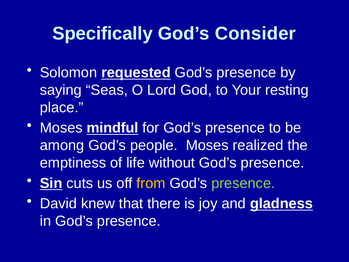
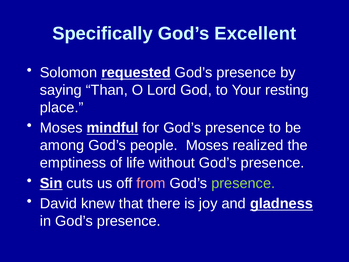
Consider: Consider -> Excellent (255, 34)
Seas: Seas -> Than (107, 90)
from colour: yellow -> pink (151, 183)
